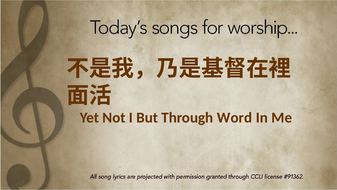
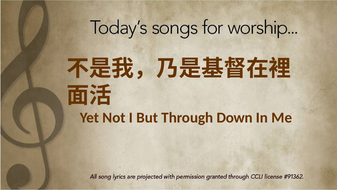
Word: Word -> Down (235, 118)
